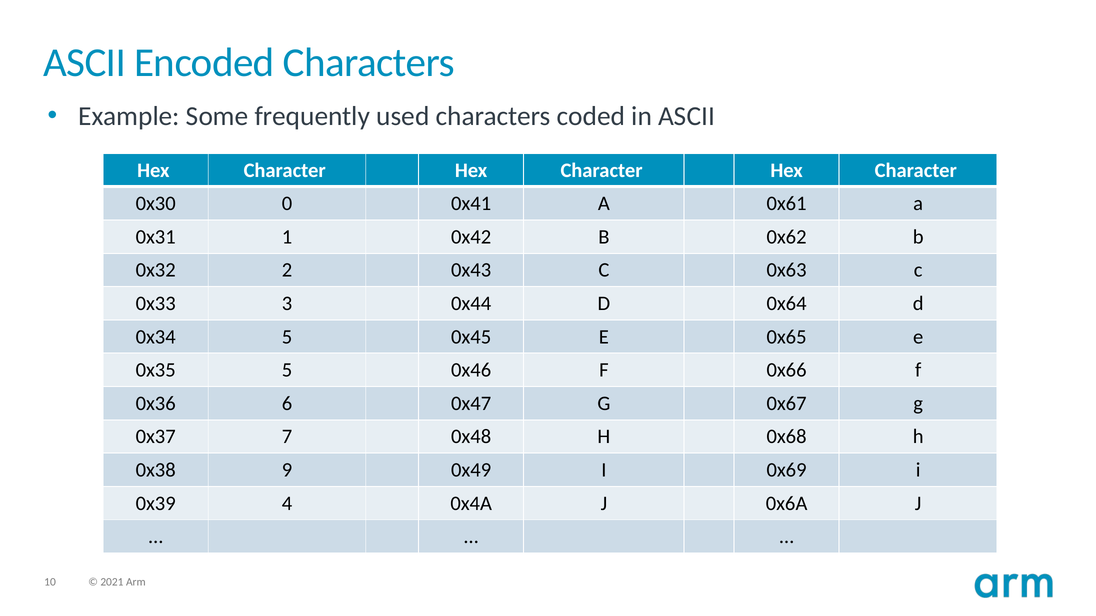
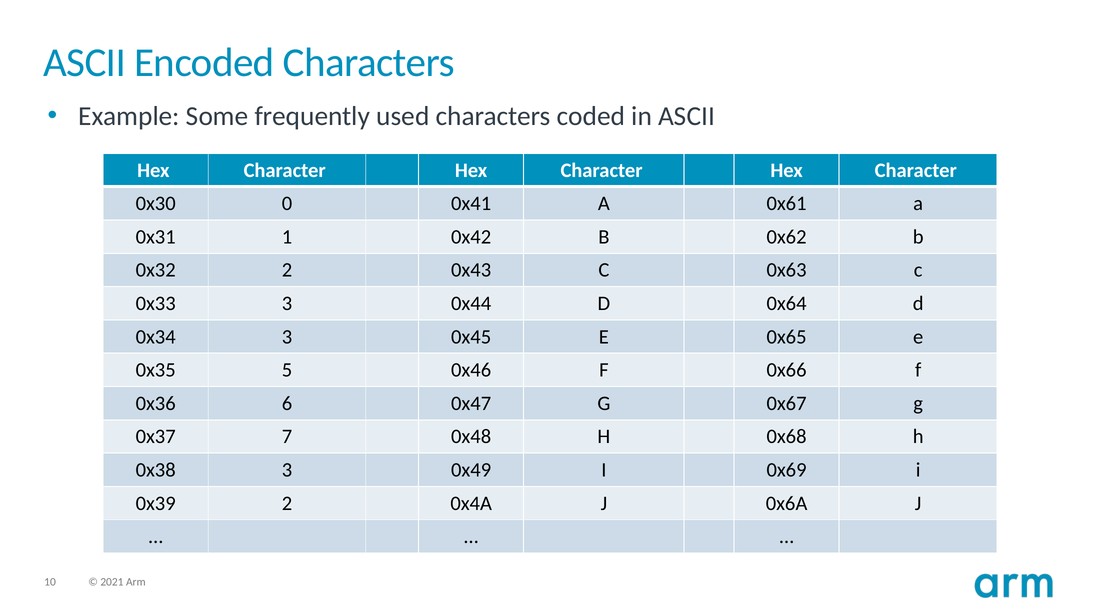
0x34 5: 5 -> 3 (287, 337)
0x38 9: 9 -> 3 (287, 470)
0x39 4: 4 -> 2 (287, 504)
